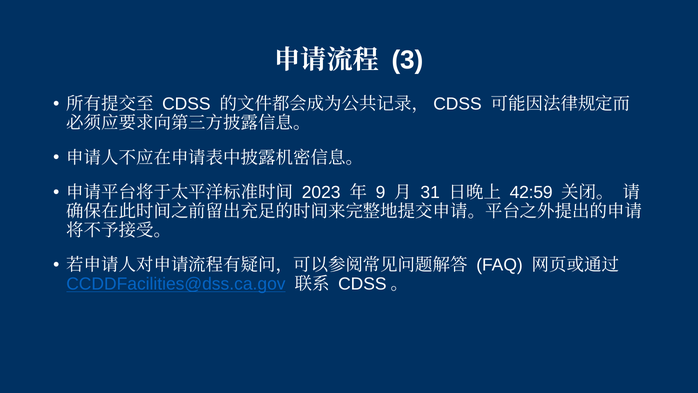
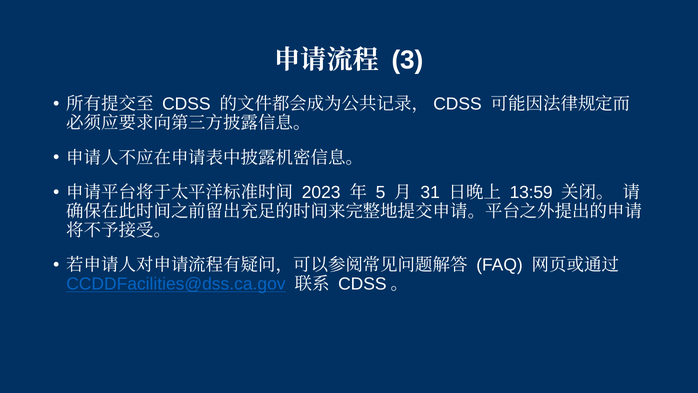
9: 9 -> 5 (381, 192)
42:59: 42:59 -> 13:59 (531, 192)
